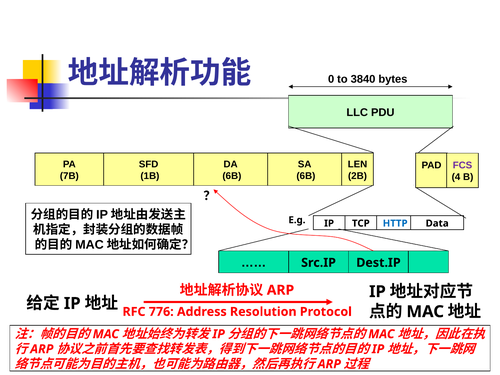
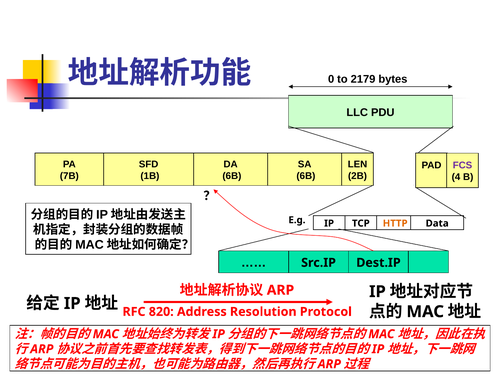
3840: 3840 -> 2179 (363, 79)
HTTP colour: blue -> orange (395, 223)
776: 776 -> 820 (161, 312)
